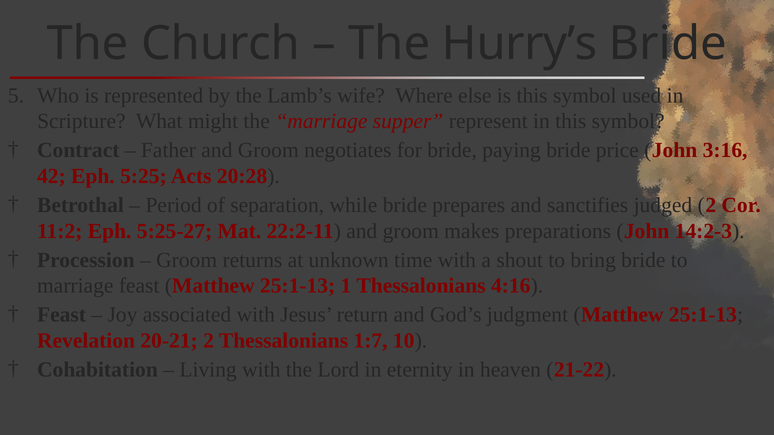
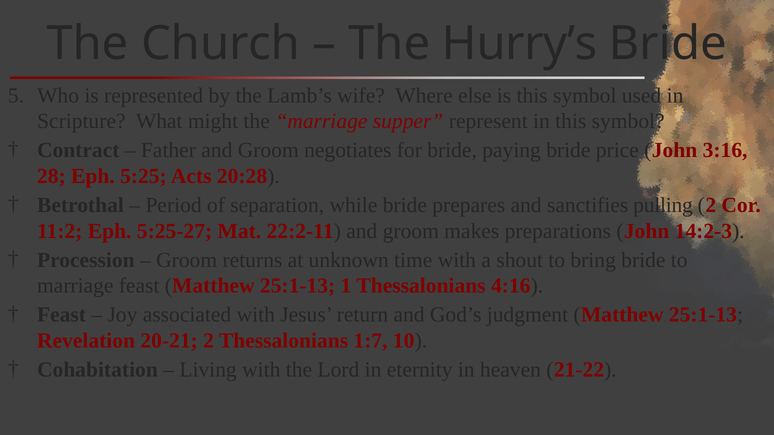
42: 42 -> 28 (51, 176)
judged: judged -> pulling (663, 205)
